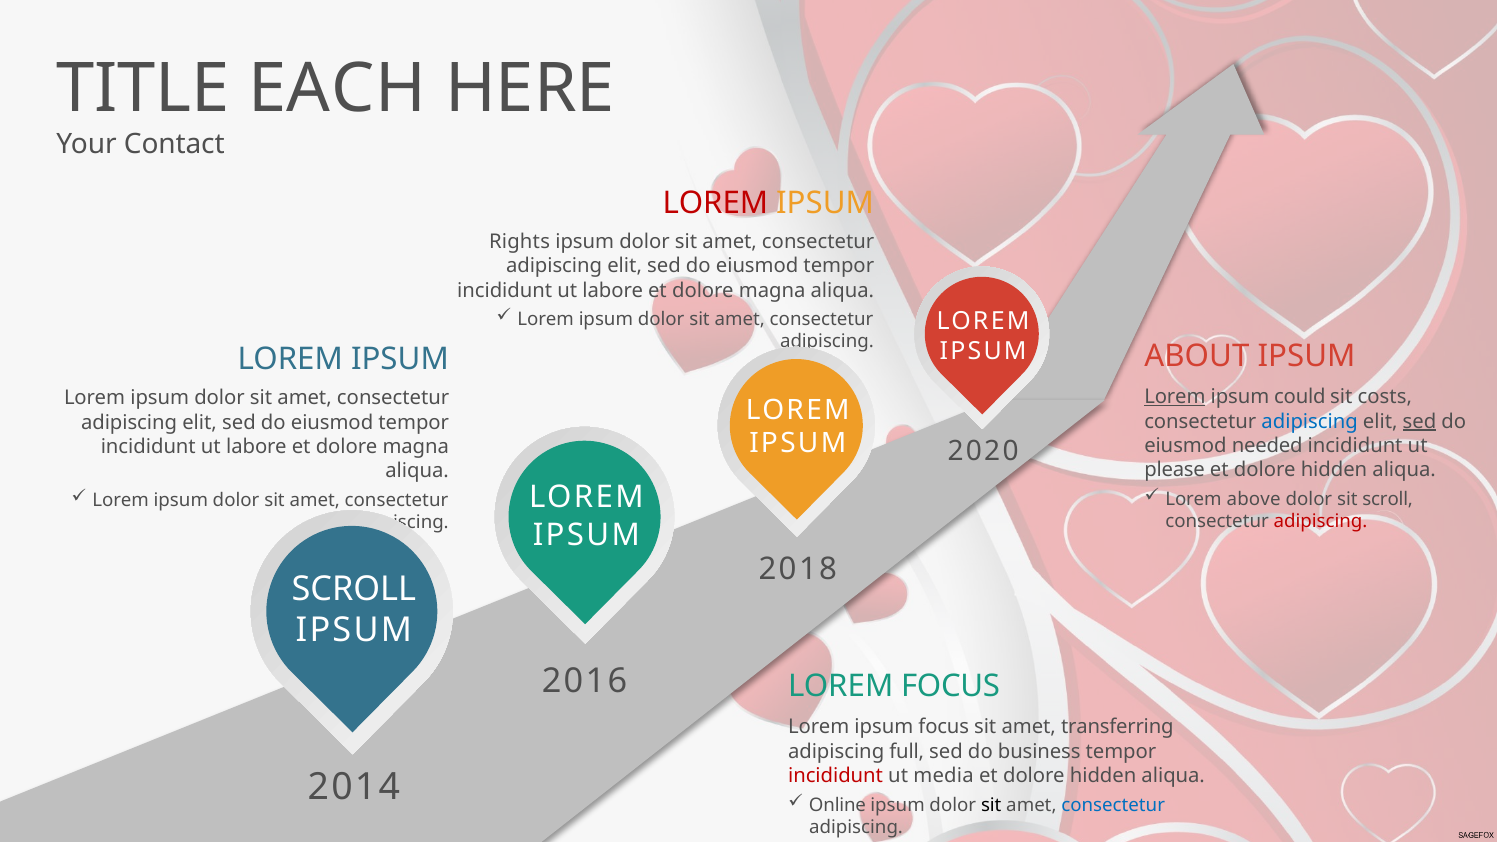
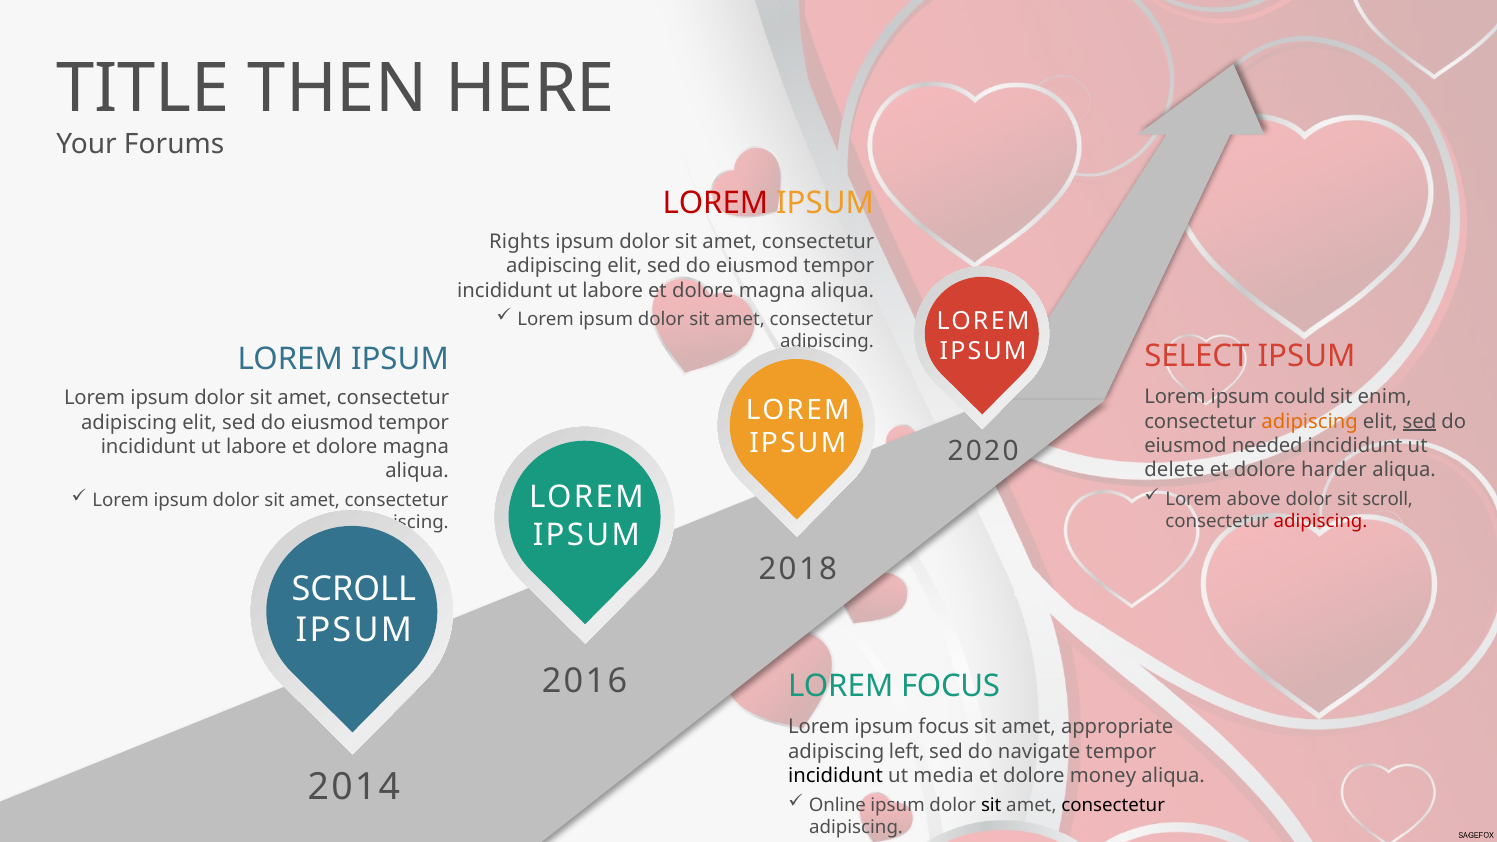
EACH: EACH -> THEN (338, 89)
Contact: Contact -> Forums (174, 144)
ABOUT: ABOUT -> SELECT (1197, 356)
Lorem underline: present -> none (1175, 397)
costs: costs -> enim (1385, 397)
adipiscing colour: blue -> orange (1310, 421)
please: please -> delete (1174, 470)
hidden: hidden -> harder (1334, 470)
transferring: transferring -> appropriate (1117, 727)
full: full -> left (907, 752)
business: business -> navigate (1039, 752)
incididunt colour: red -> black (836, 776)
hidden: hidden -> money (1103, 776)
consectetur colour: blue -> black (1113, 805)
